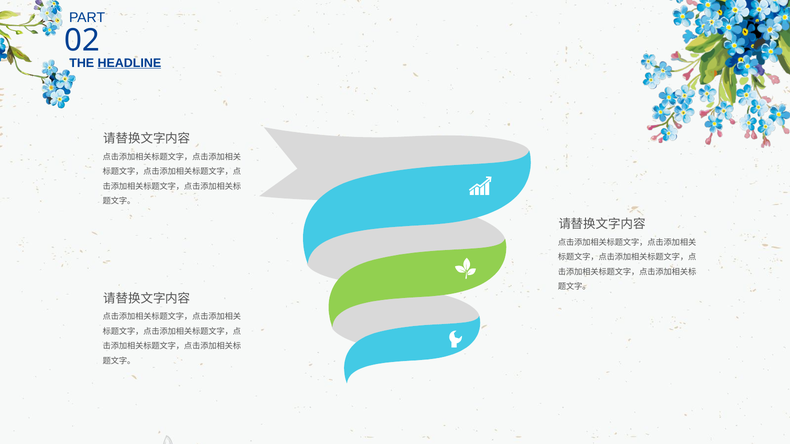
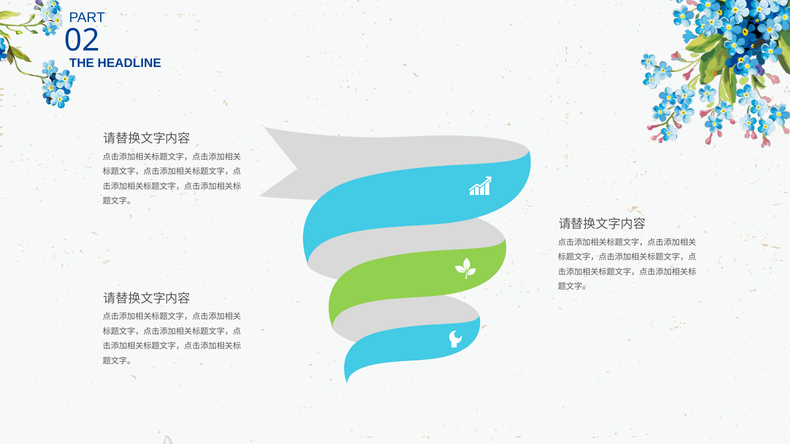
HEADLINE underline: present -> none (129, 63)
